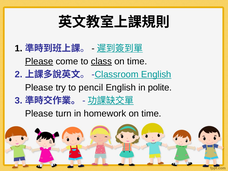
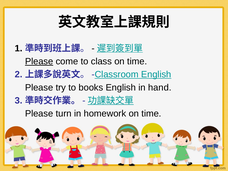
class underline: present -> none (101, 61)
pencil: pencil -> books (91, 87)
polite: polite -> hand (160, 87)
